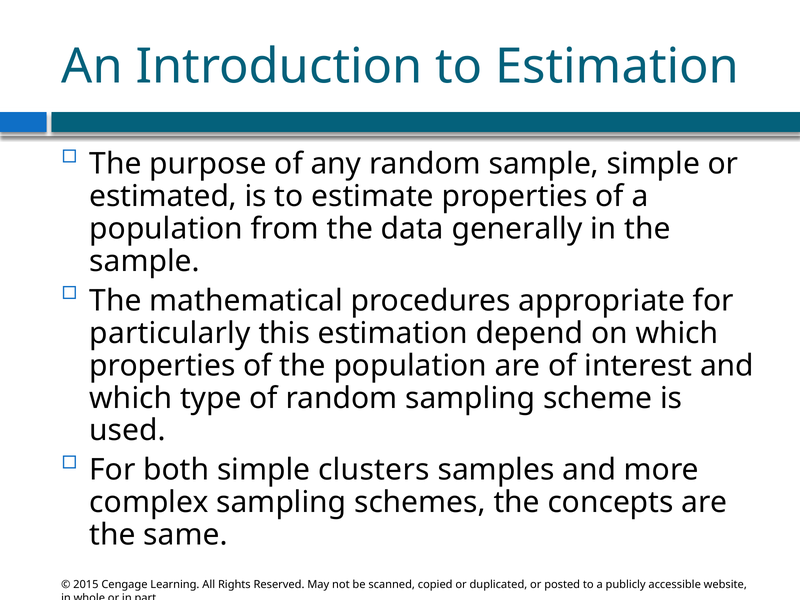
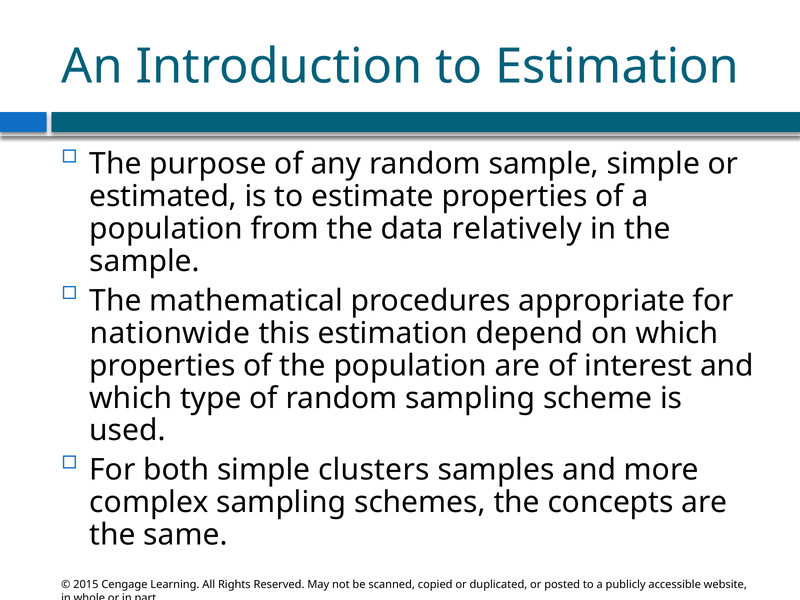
generally: generally -> relatively (517, 229)
particularly: particularly -> nationwide (170, 333)
